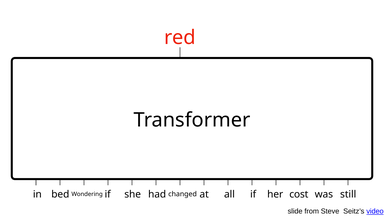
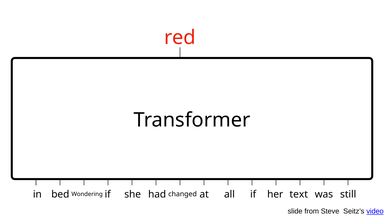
cost: cost -> text (299, 194)
